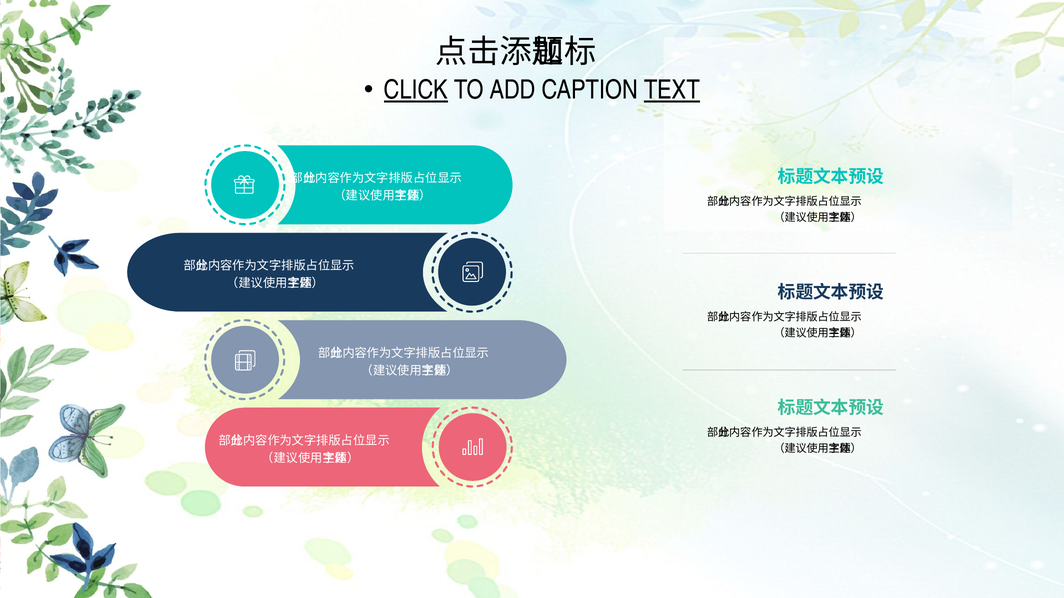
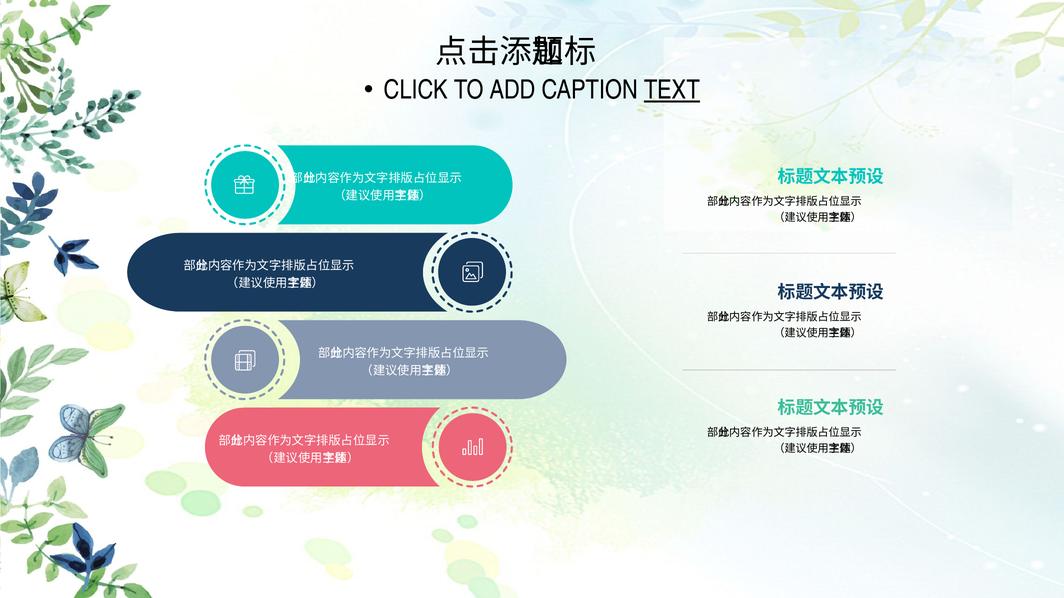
CLICK underline: present -> none (416, 90)
